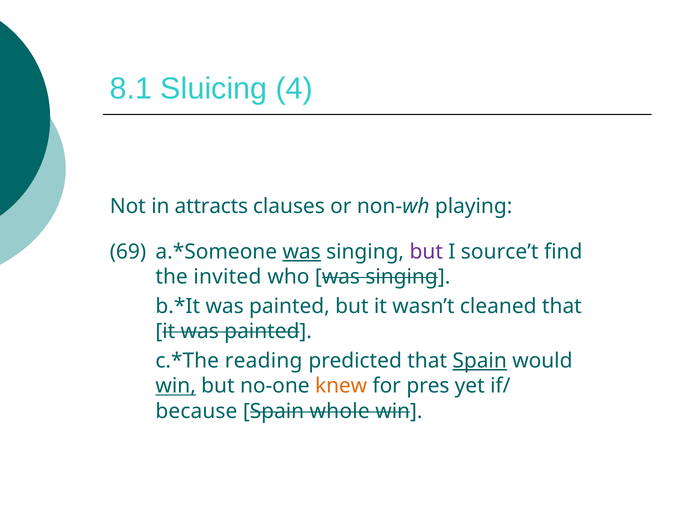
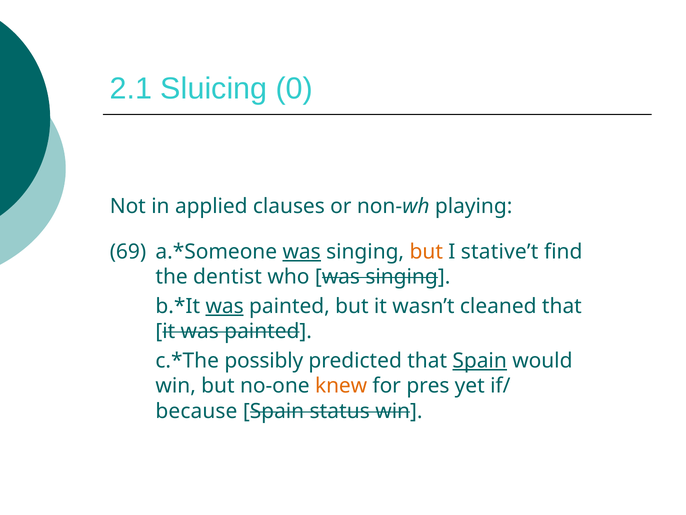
8.1: 8.1 -> 2.1 (131, 89)
4: 4 -> 0 (294, 89)
attracts: attracts -> applied (211, 206)
but colour: purple -> orange (426, 251)
source’t: source’t -> stative’t (500, 251)
invited: invited -> dentist (227, 277)
was underline: none -> present (225, 306)
reading: reading -> possibly (264, 360)
win underline: present -> none (176, 386)
whole: whole -> status (340, 411)
